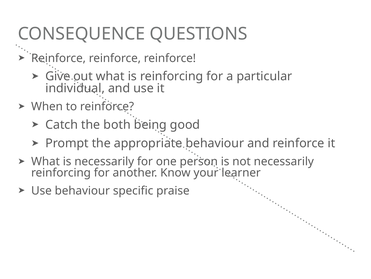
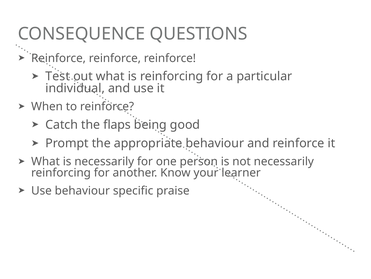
Give: Give -> Test (58, 76)
both: both -> flaps (117, 124)
